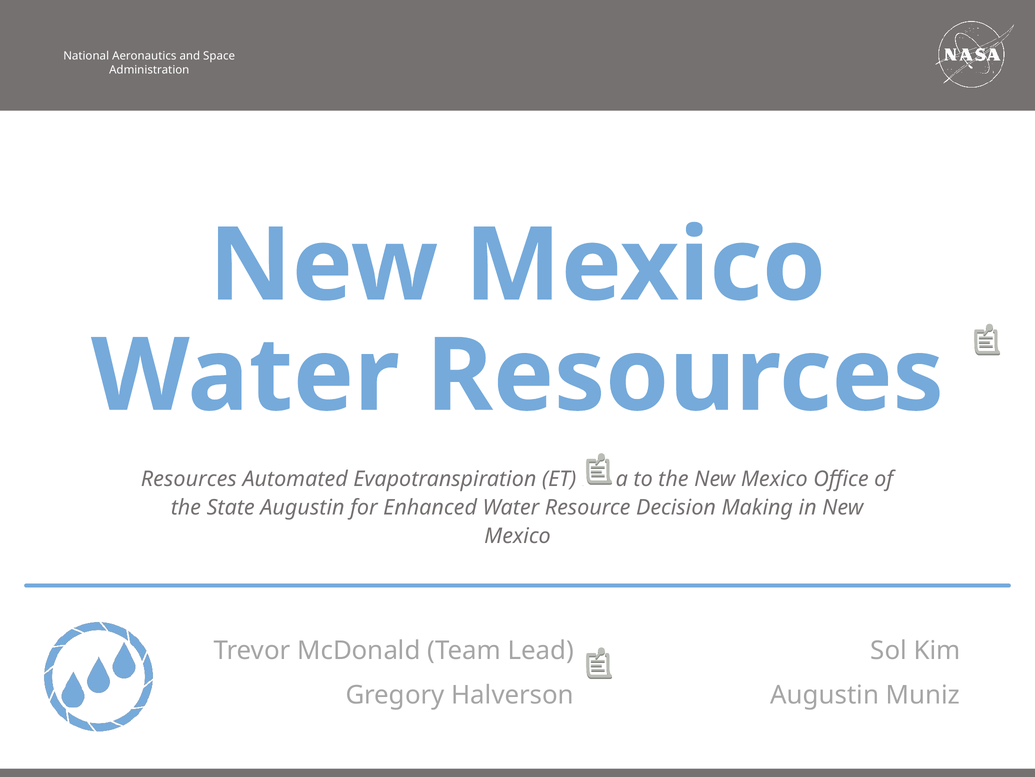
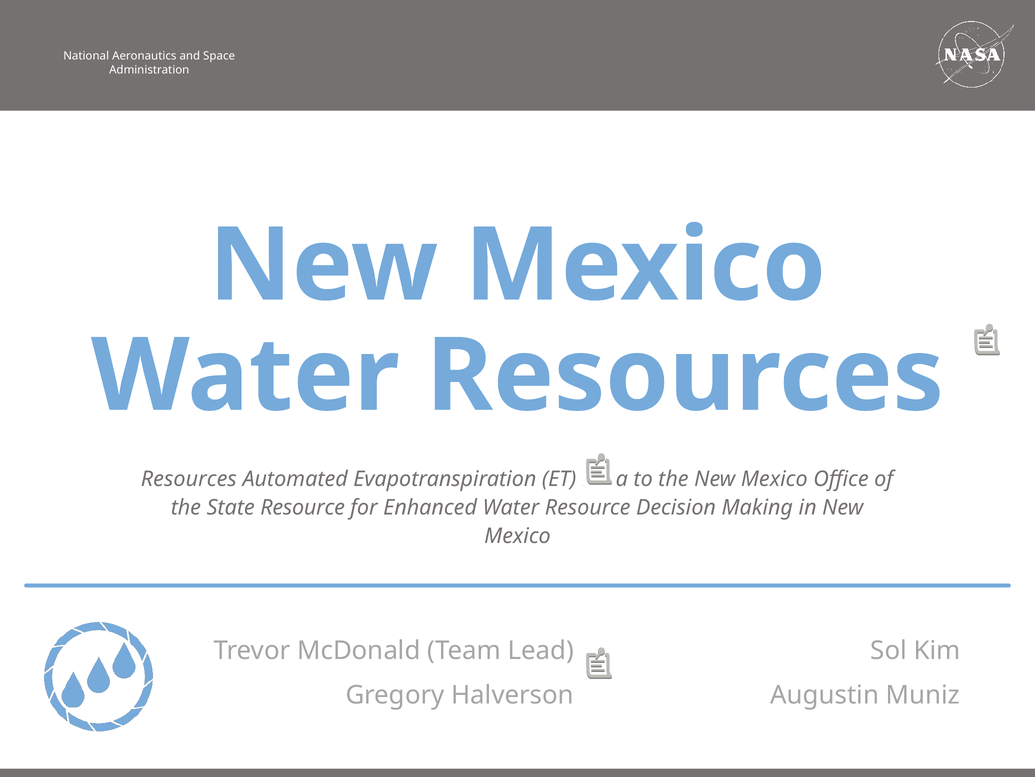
State Augustin: Augustin -> Resource (303, 507)
